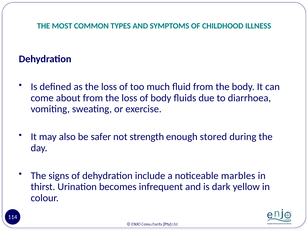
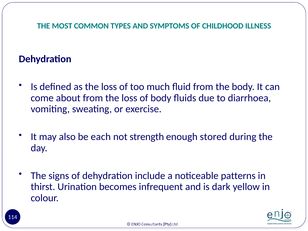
safer: safer -> each (101, 137)
marbles: marbles -> patterns (238, 176)
